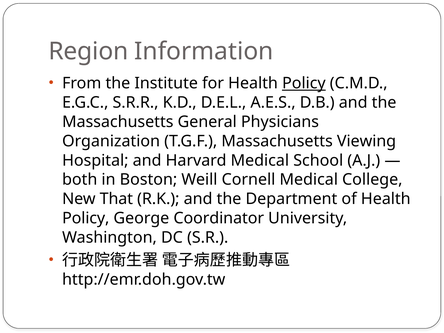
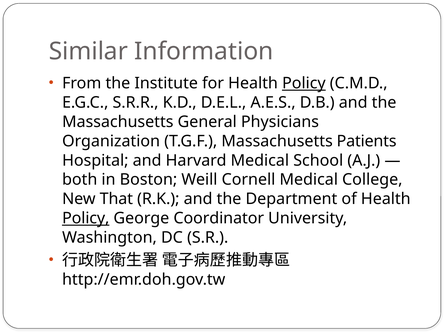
Region: Region -> Similar (88, 51)
Viewing: Viewing -> Patients (367, 141)
Policy underline: none -> present (86, 218)
